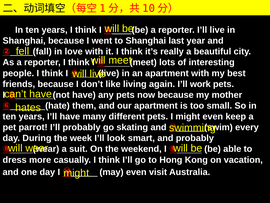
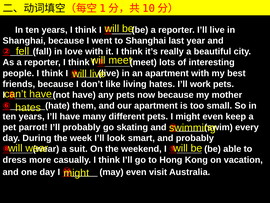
living again: again -> hates (162, 84)
